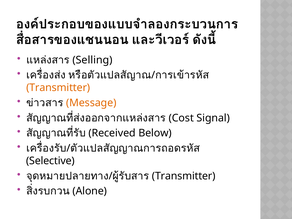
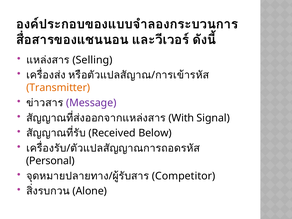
Message colour: orange -> purple (91, 103)
Cost: Cost -> With (181, 118)
Selective: Selective -> Personal (50, 161)
Transmitter: Transmitter -> Competitor (184, 176)
